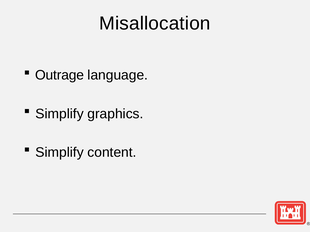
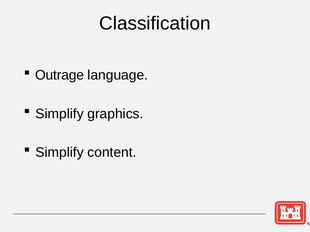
Misallocation: Misallocation -> Classification (155, 24)
